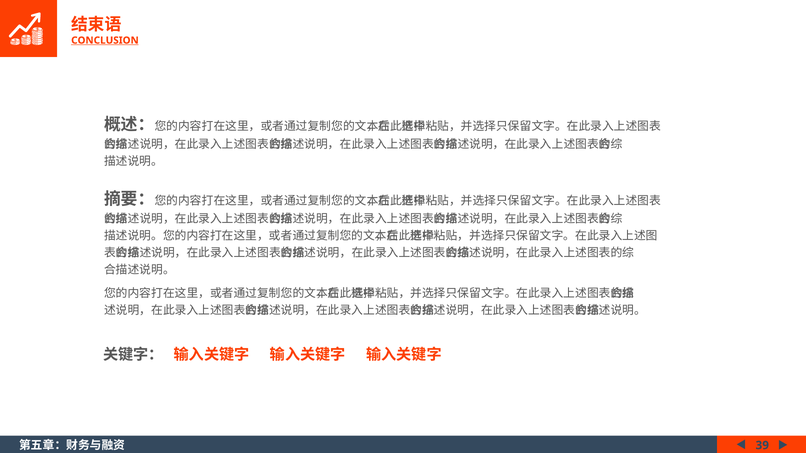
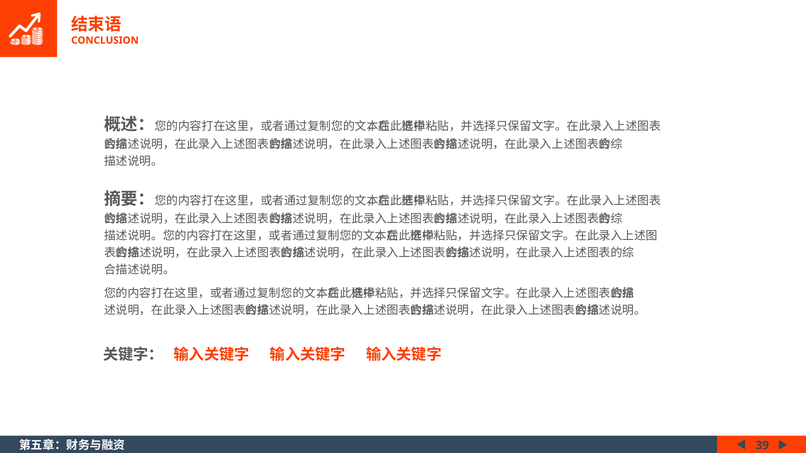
CONCLUSION underline: present -> none (105, 40)
